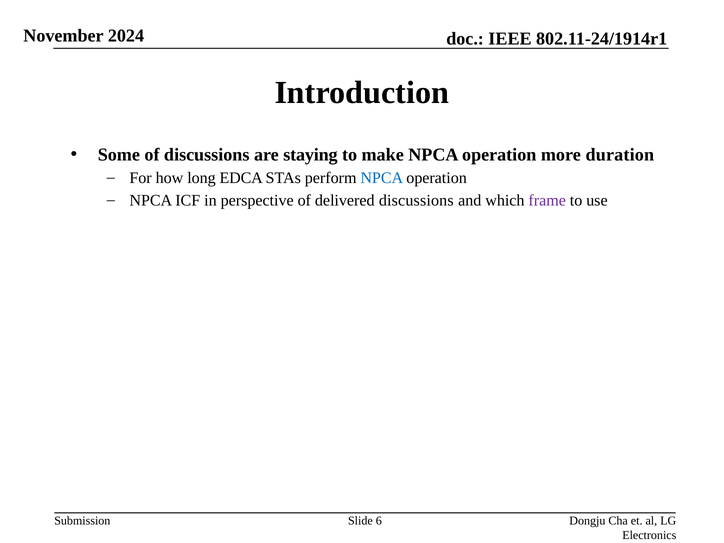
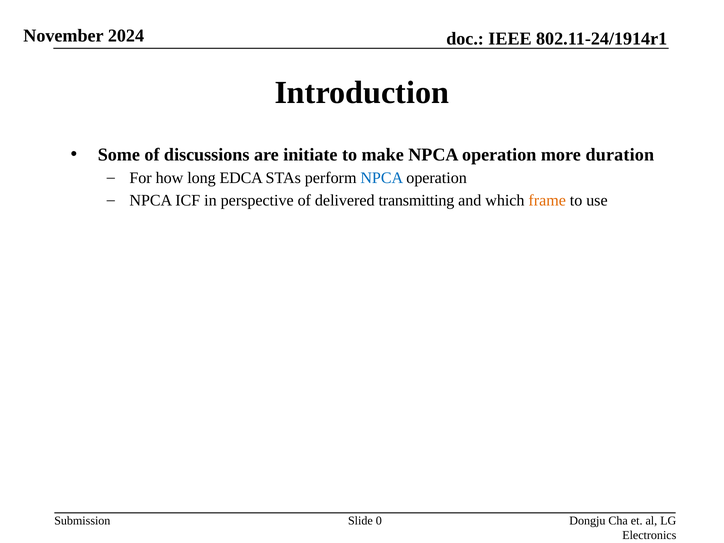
staying: staying -> initiate (310, 155)
delivered discussions: discussions -> transmitting (416, 201)
frame colour: purple -> orange (547, 201)
6: 6 -> 0 (379, 521)
